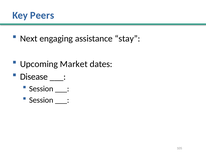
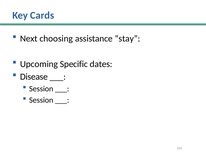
Peers: Peers -> Cards (42, 15)
engaging: engaging -> choosing (56, 38)
Market: Market -> Specific (74, 64)
